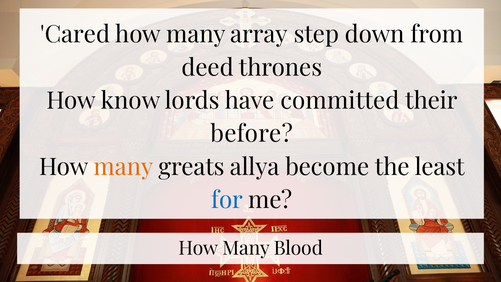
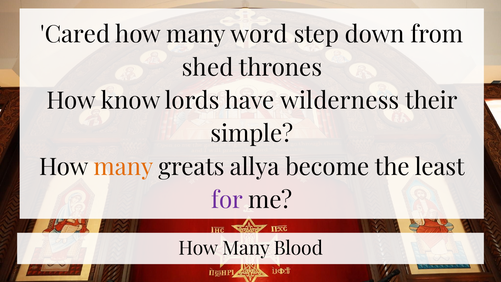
array: array -> word (259, 35)
deed: deed -> shed (208, 68)
committed: committed -> wilderness (340, 101)
before: before -> simple (252, 134)
for colour: blue -> purple (227, 200)
